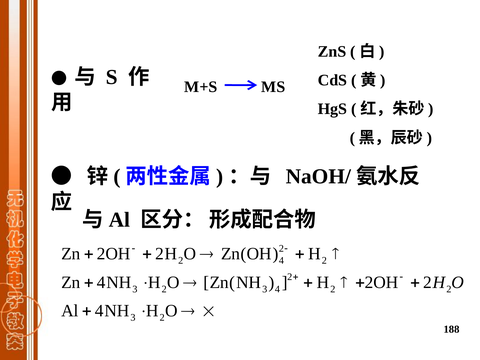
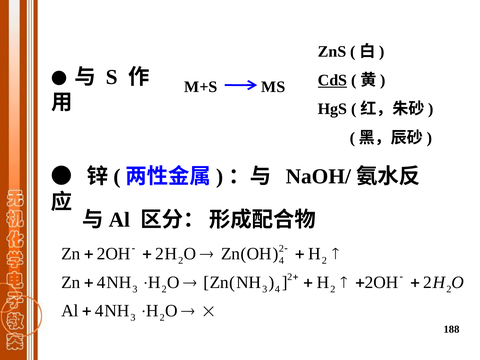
CdS underline: none -> present (333, 80)
